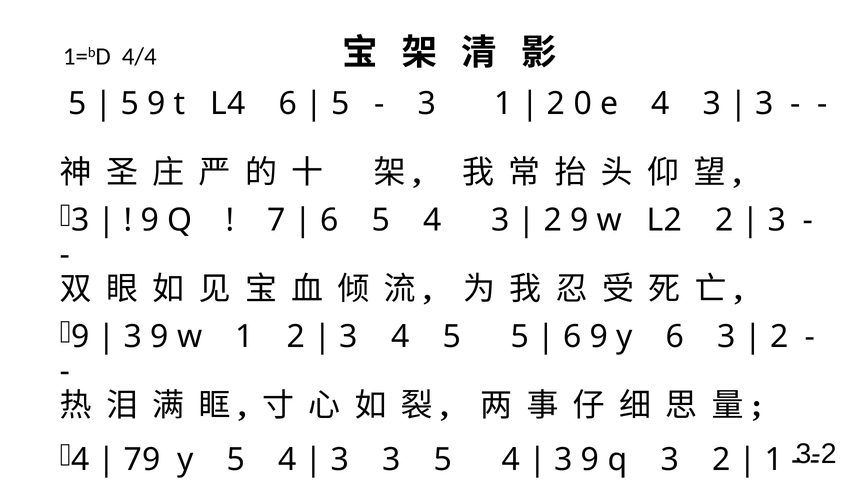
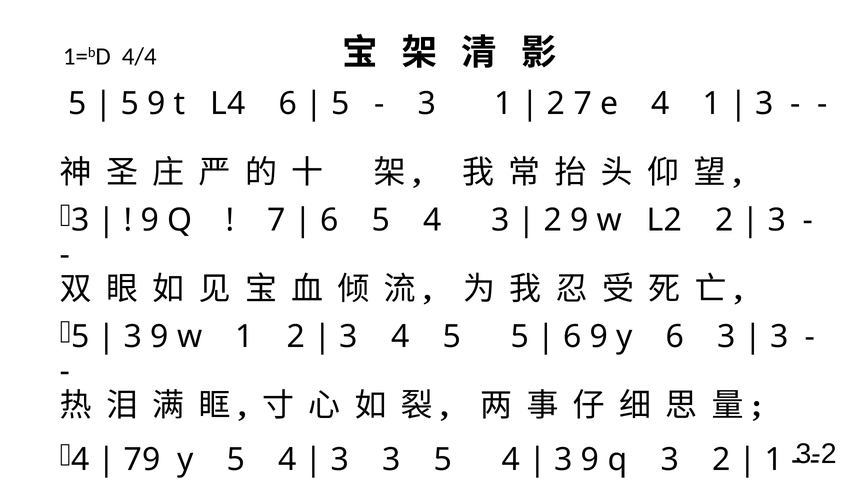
2 0: 0 -> 7 (583, 104)
e 4 3: 3 -> 1 (712, 104)
9: 9 -> 5 (81, 337)
2: 2 -> 3 (779, 337)
